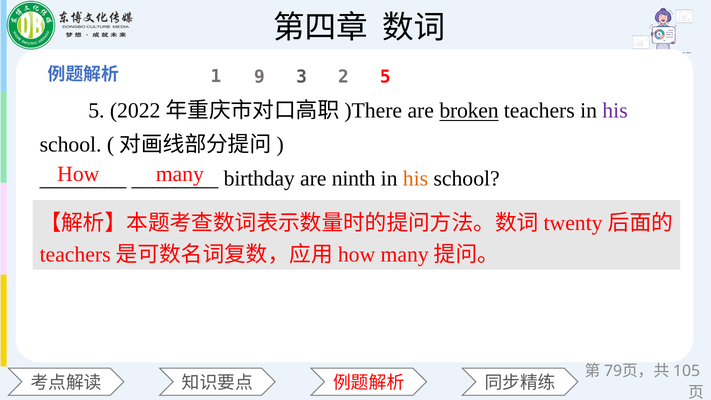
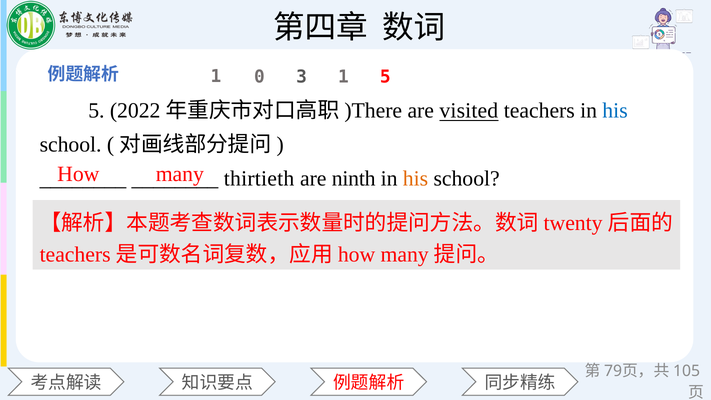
9: 9 -> 0 (259, 77)
3 2: 2 -> 1 (343, 77)
broken: broken -> visited (469, 111)
his colour: purple -> blue (615, 111)
birthday: birthday -> thirtieth (259, 179)
